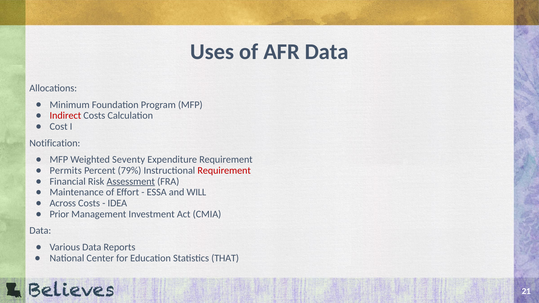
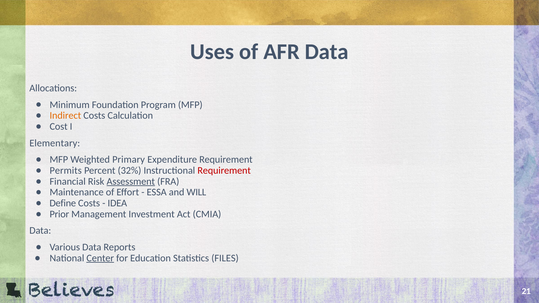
Indirect colour: red -> orange (65, 116)
Notification: Notification -> Elementary (55, 143)
Seventy: Seventy -> Primary (129, 160)
79%: 79% -> 32% (130, 171)
Across: Across -> Define (63, 203)
Center underline: none -> present (100, 258)
THAT: THAT -> FILES (225, 258)
